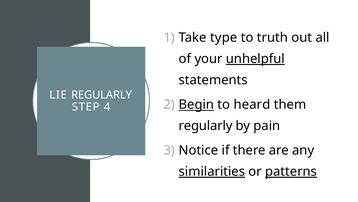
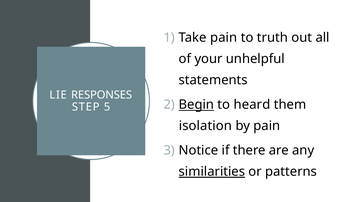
Take type: type -> pain (224, 38)
unhelpful underline: present -> none (255, 59)
LIE REGULARLY: REGULARLY -> RESPONSES (102, 95)
4: 4 -> 5 (107, 107)
regularly: regularly -> isolation (205, 125)
patterns underline: present -> none (291, 171)
